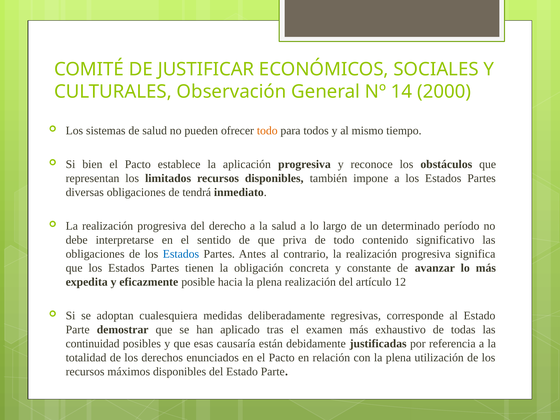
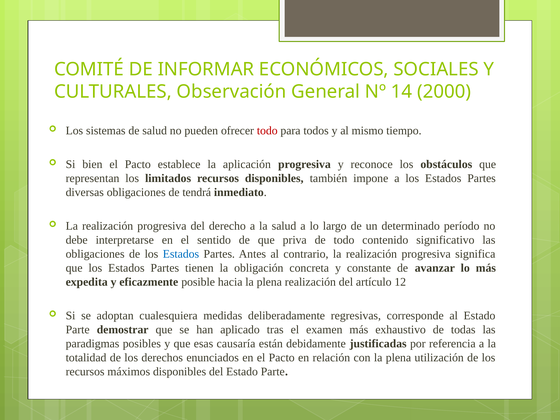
JUSTIFICAR: JUSTIFICAR -> INFORMAR (206, 69)
todo colour: orange -> red (267, 131)
continuidad: continuidad -> paradigmas (93, 344)
